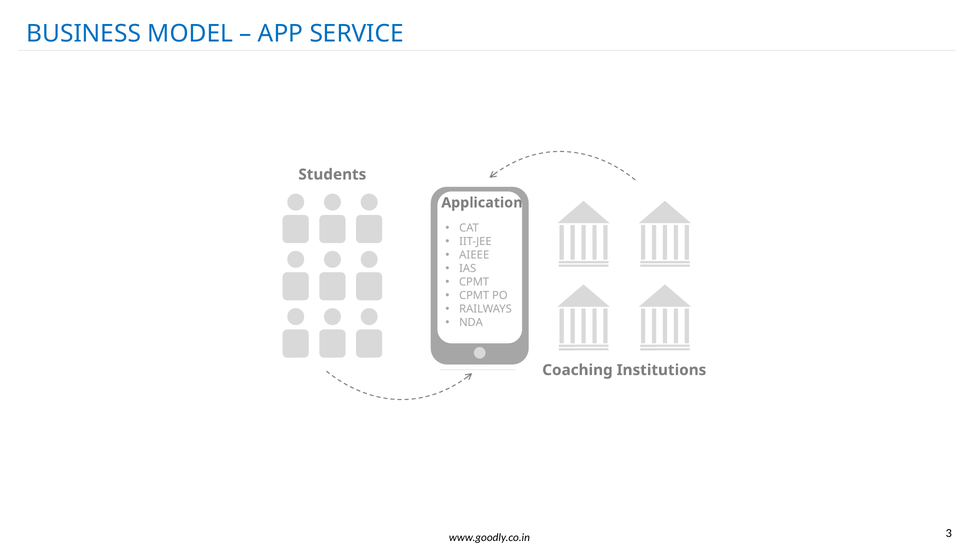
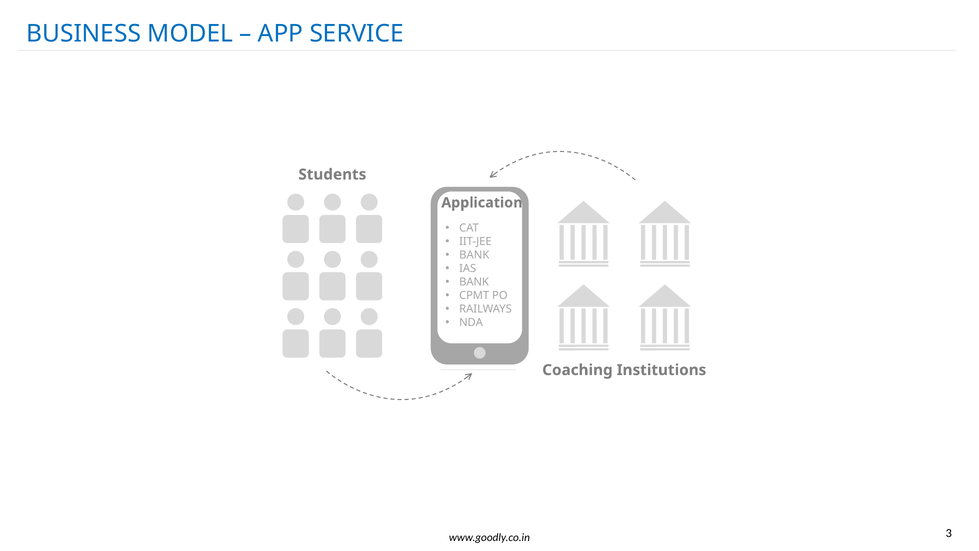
AIEEE: AIEEE -> BANK (474, 255)
CPMT: CPMT -> BANK (474, 282)
